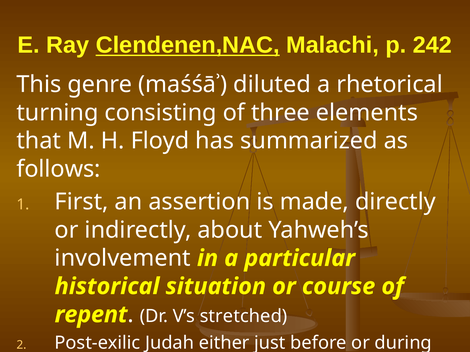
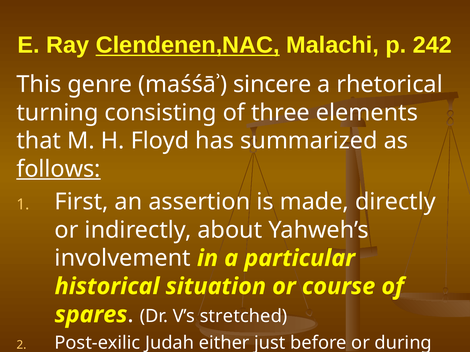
diluted: diluted -> sincere (272, 85)
follows underline: none -> present (59, 169)
repent: repent -> spares (91, 315)
